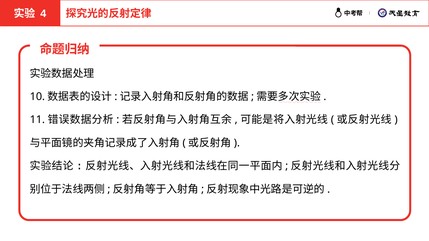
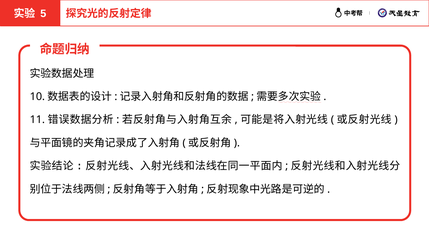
4: 4 -> 5 (43, 14)
